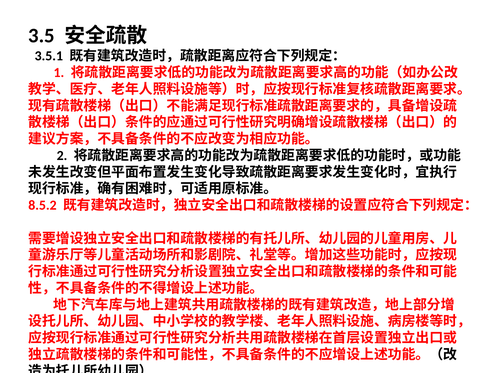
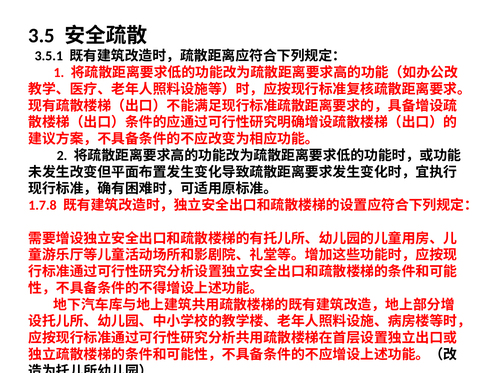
8.5.2: 8.5.2 -> 1.7.8 (42, 205)
